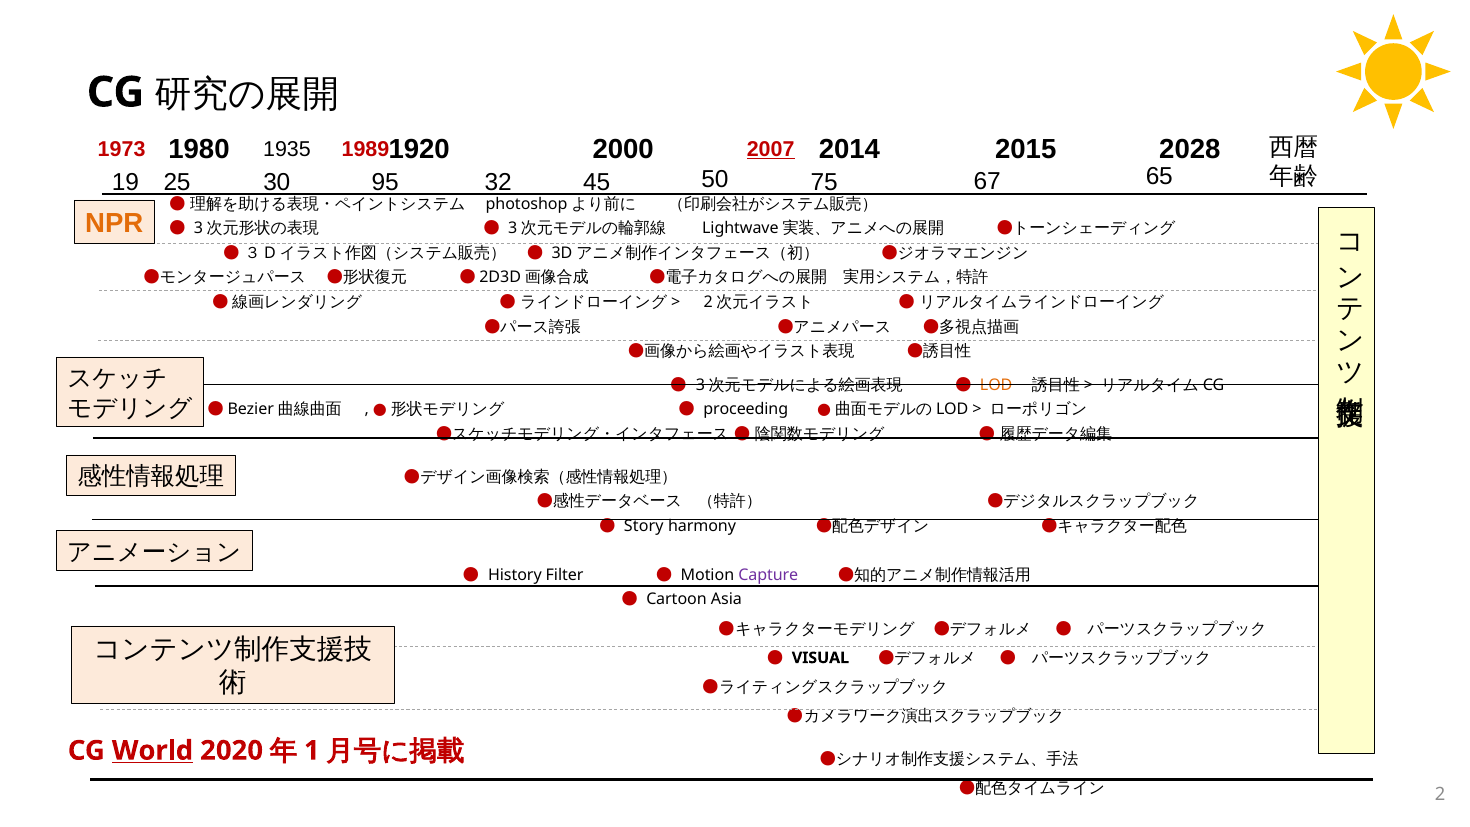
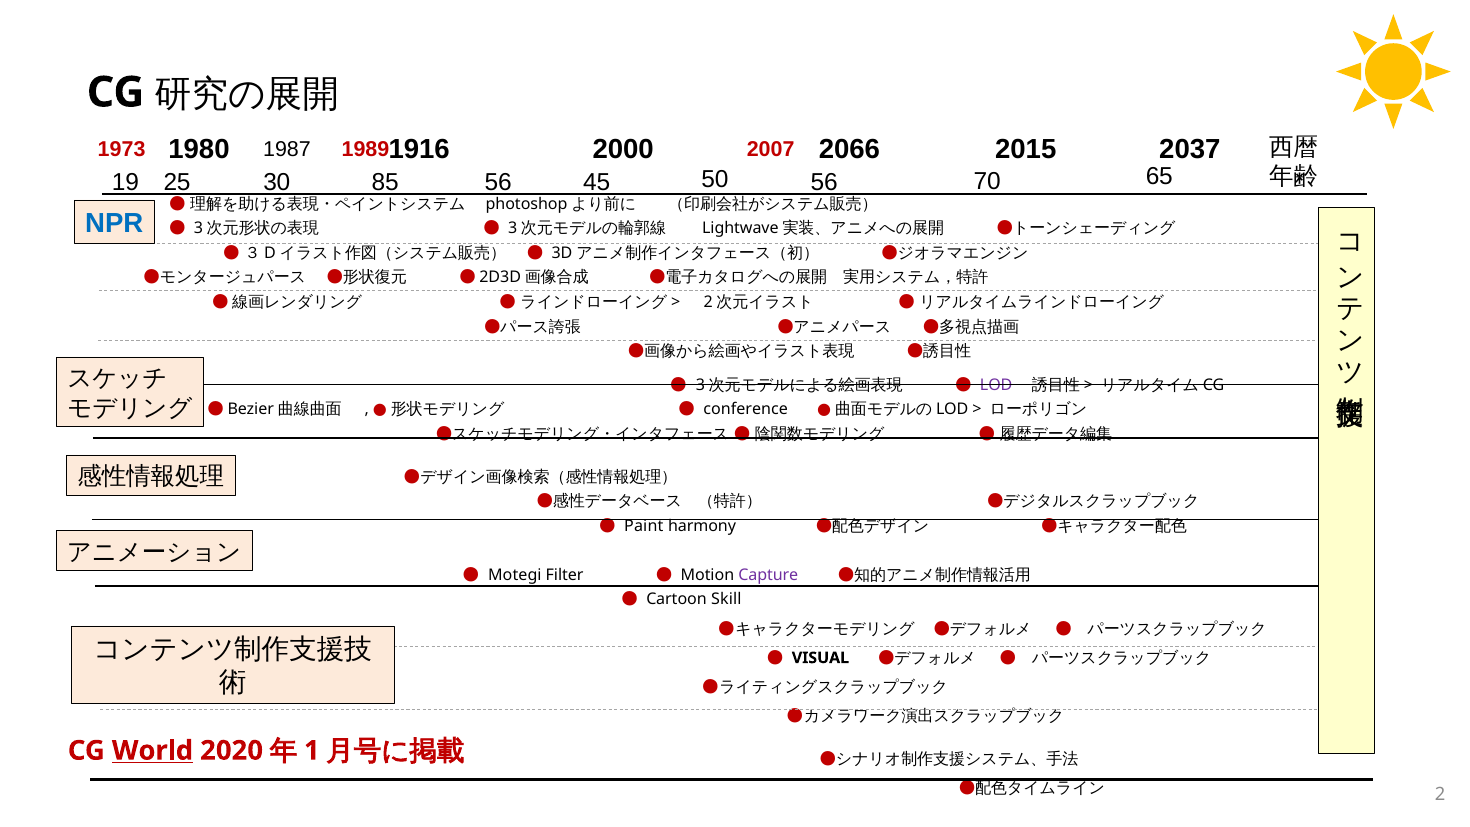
1920: 1920 -> 1916 (419, 150)
2014: 2014 -> 2066 (849, 150)
2028: 2028 -> 2037 (1190, 150)
1935: 1935 -> 1987 (287, 149)
2007 underline: present -> none (771, 149)
95: 95 -> 85 (385, 182)
30 32: 32 -> 56 (498, 182)
45 75: 75 -> 56 (824, 182)
67: 67 -> 70 (987, 181)
NPR colour: orange -> blue (114, 224)
LOD colour: orange -> purple (996, 385)
proceeding: proceeding -> conference (746, 409)
Story: Story -> Paint (644, 526)
History: History -> Motegi (515, 575)
Asia: Asia -> Skill (726, 600)
